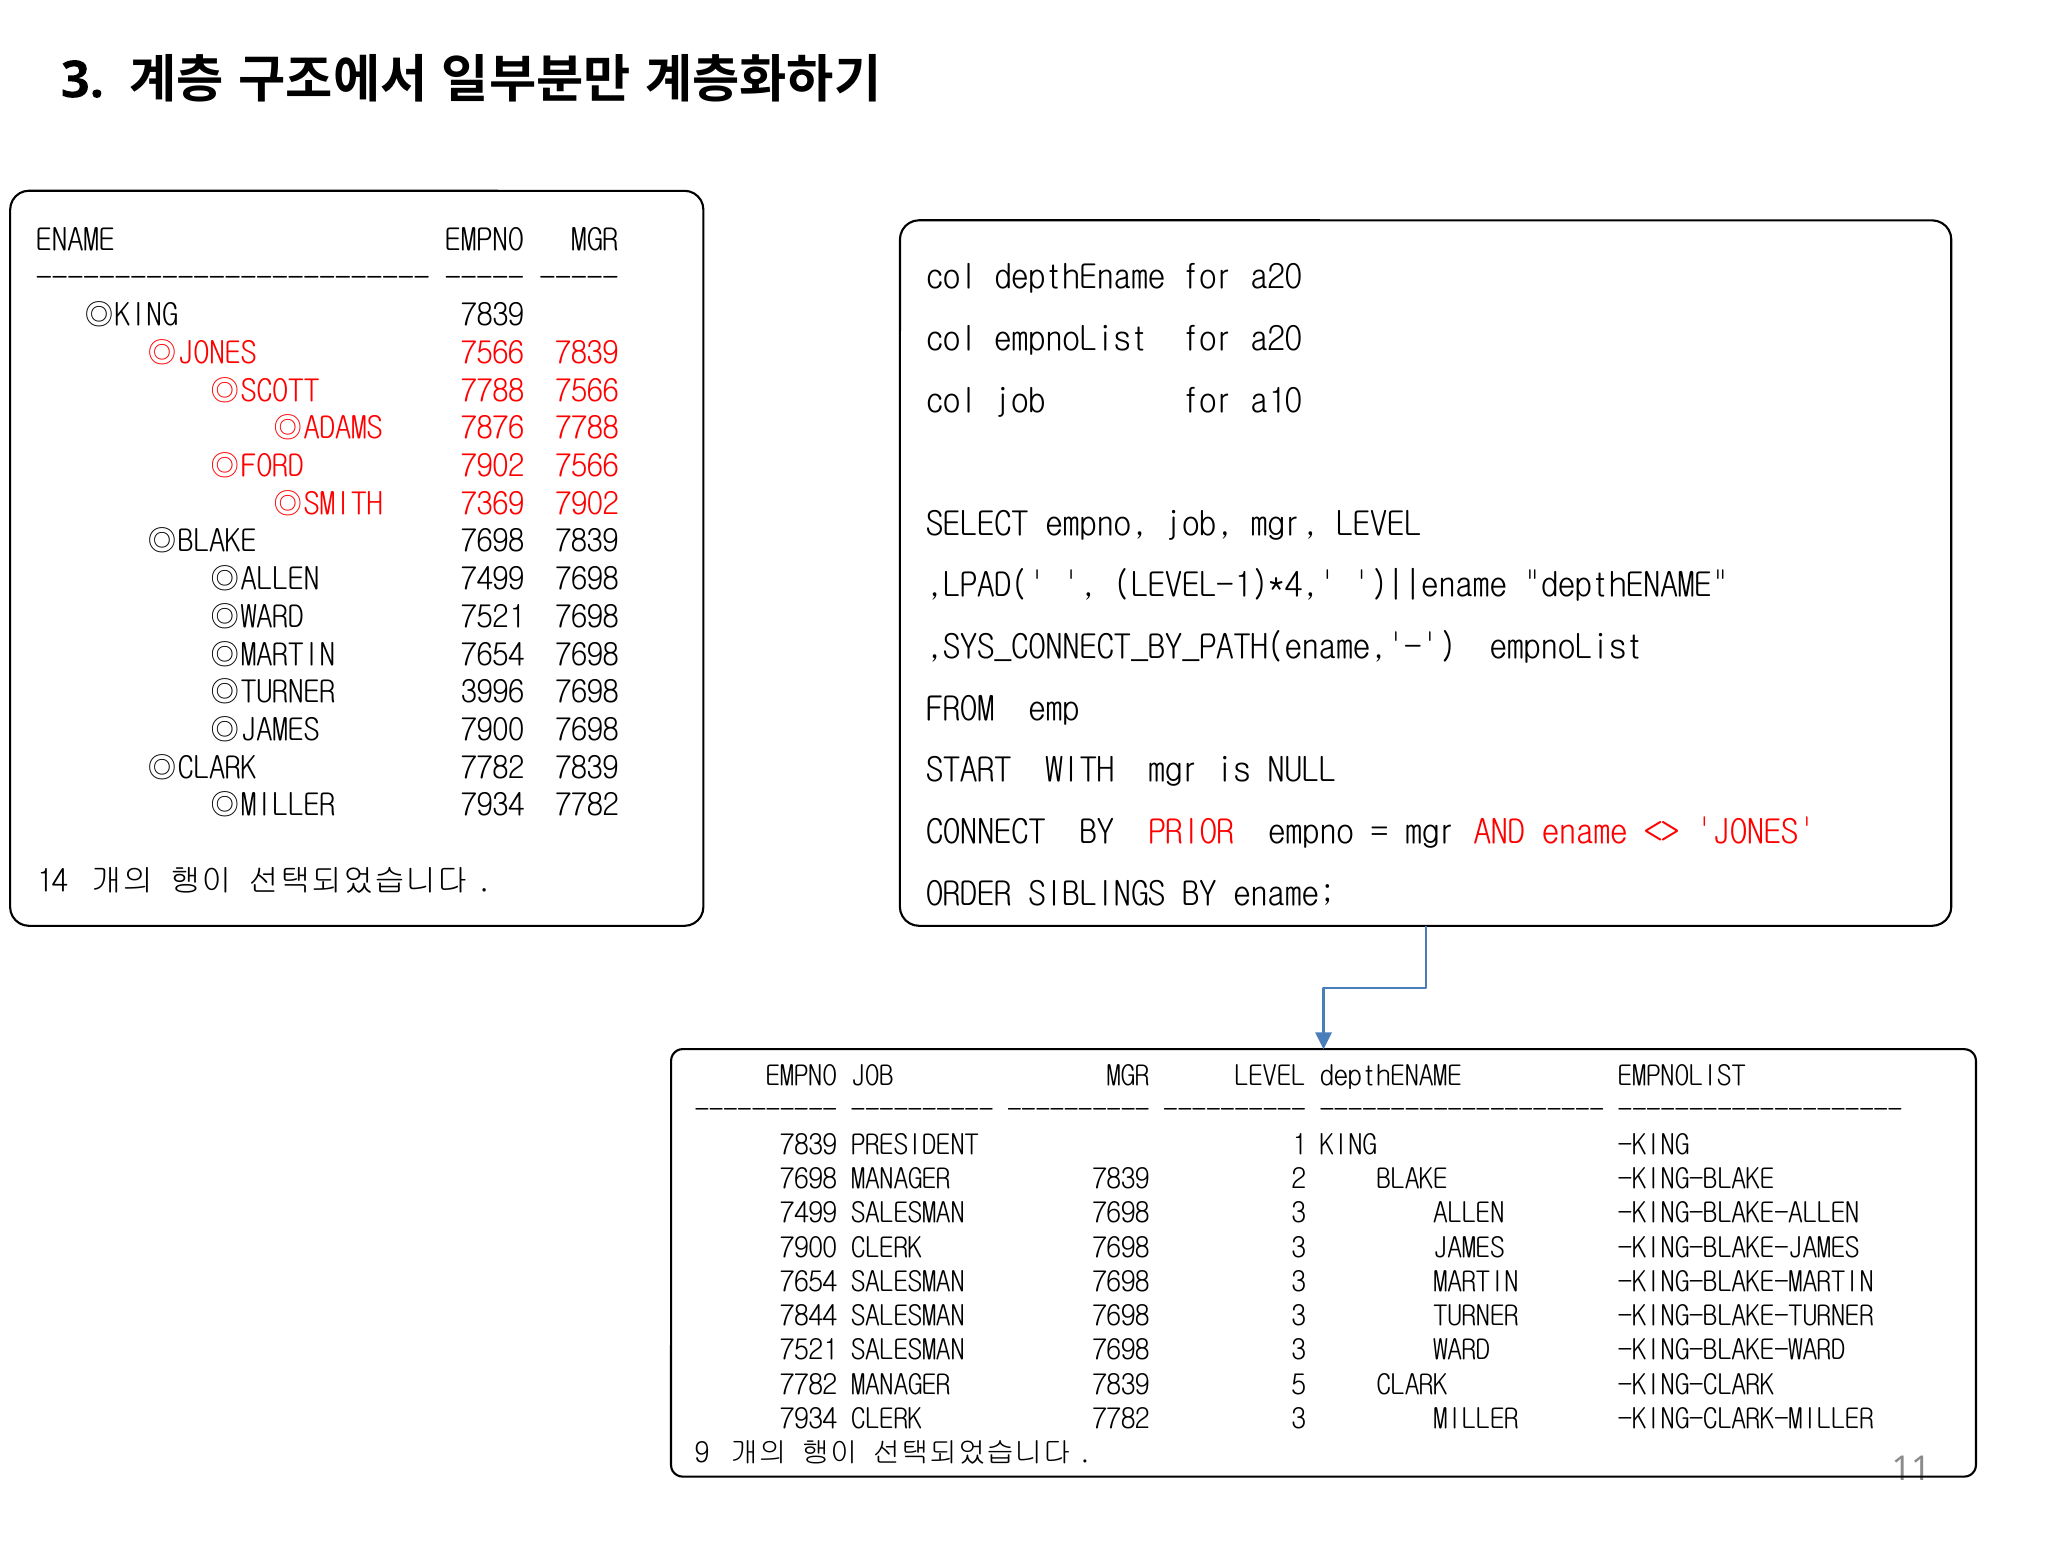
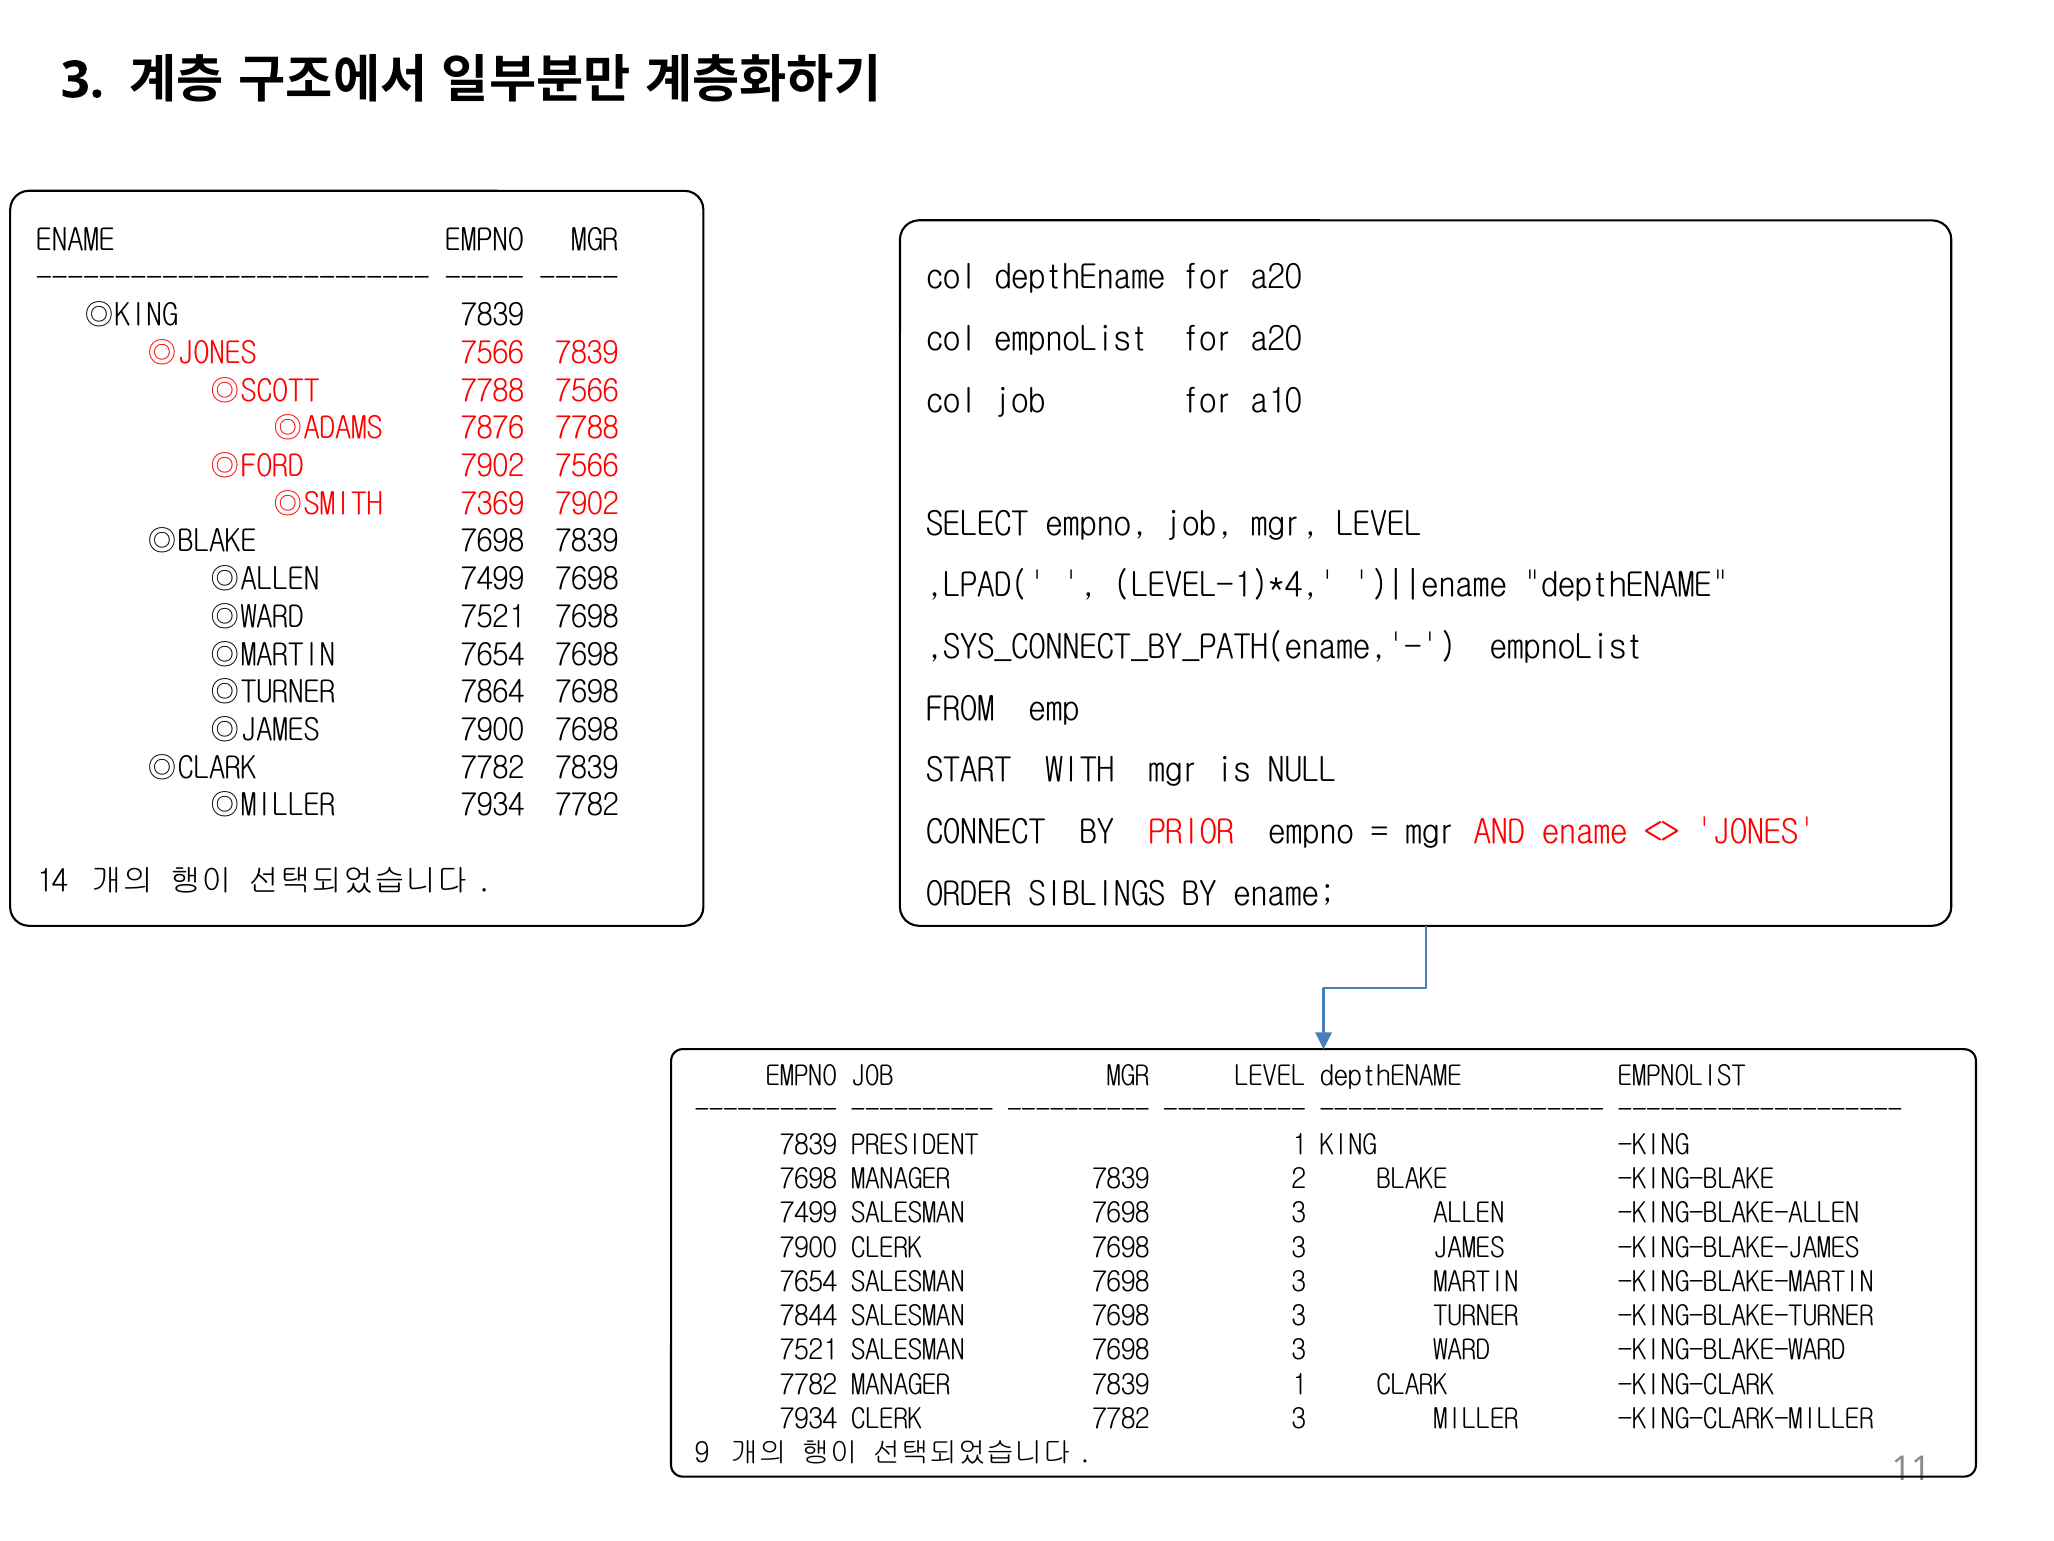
3996: 3996 -> 7864 (493, 692)
7839 5: 5 -> 1 (1299, 1384)
